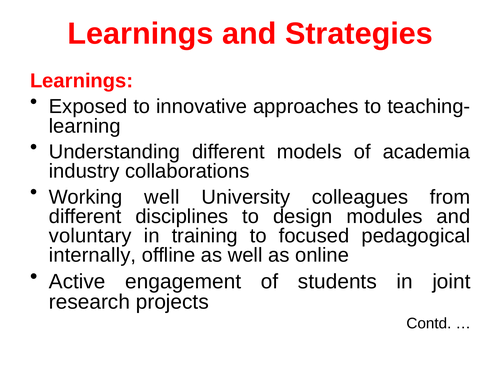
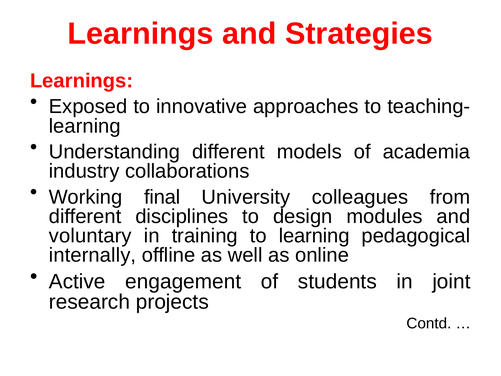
Working well: well -> final (162, 197)
to focused: focused -> learning (314, 236)
